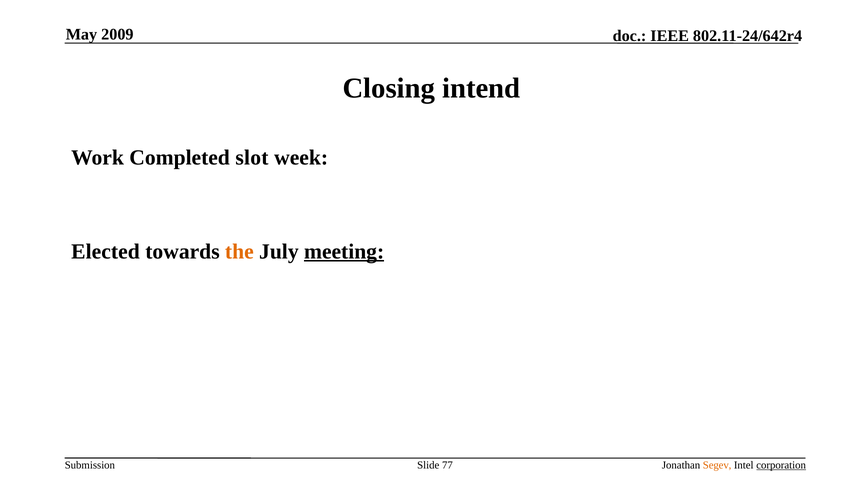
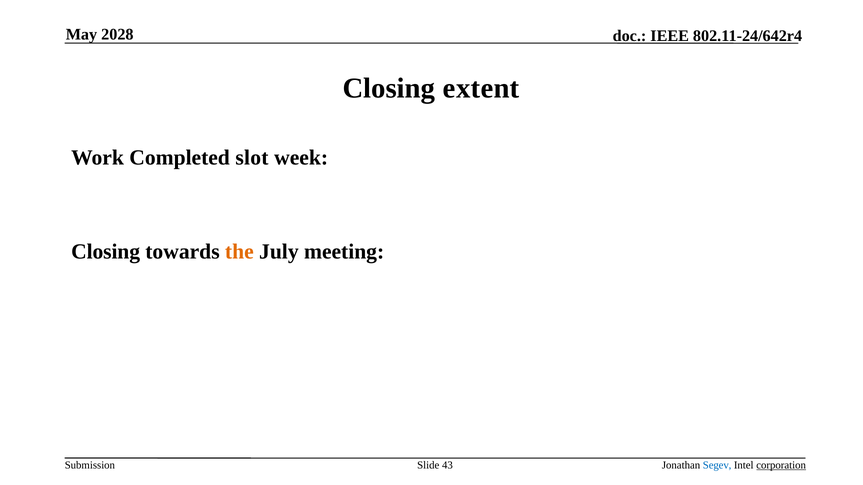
2009: 2009 -> 2028 (117, 34)
intend: intend -> extent (481, 88)
Elected: Elected -> Closing (106, 252)
meeting underline: present -> none (344, 252)
77: 77 -> 43 (447, 466)
Segev colour: orange -> blue (717, 466)
